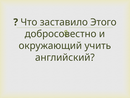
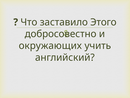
окружающий: окружающий -> окружающих (50, 45)
